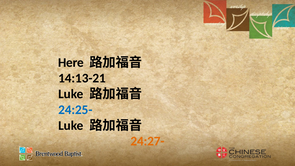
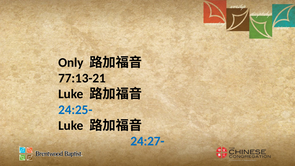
Here: Here -> Only (71, 62)
14:13-21: 14:13-21 -> 77:13-21 (82, 78)
24:27- colour: orange -> blue (147, 141)
